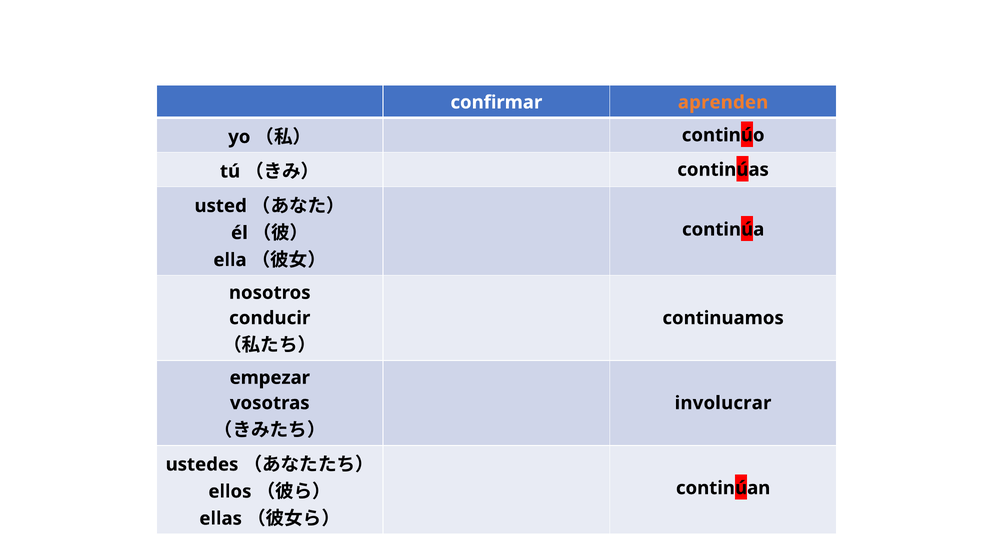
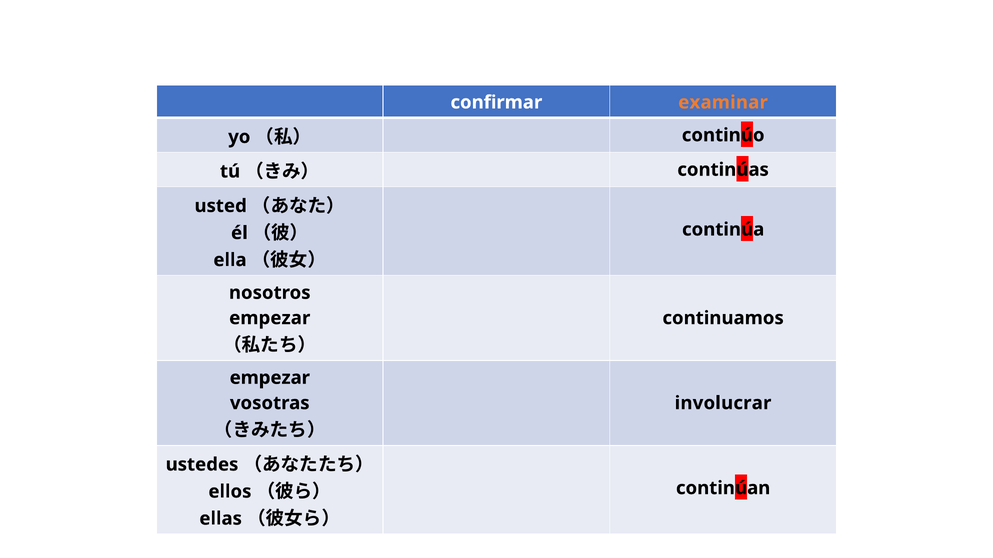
aprenden: aprenden -> examinar (723, 102)
conducir: conducir -> empezar (270, 318)
